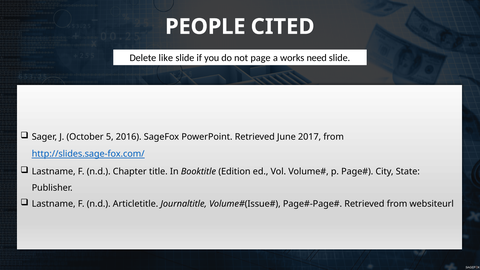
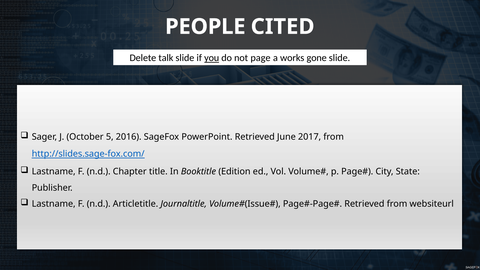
like: like -> talk (166, 58)
you underline: none -> present (212, 58)
need: need -> gone (317, 58)
